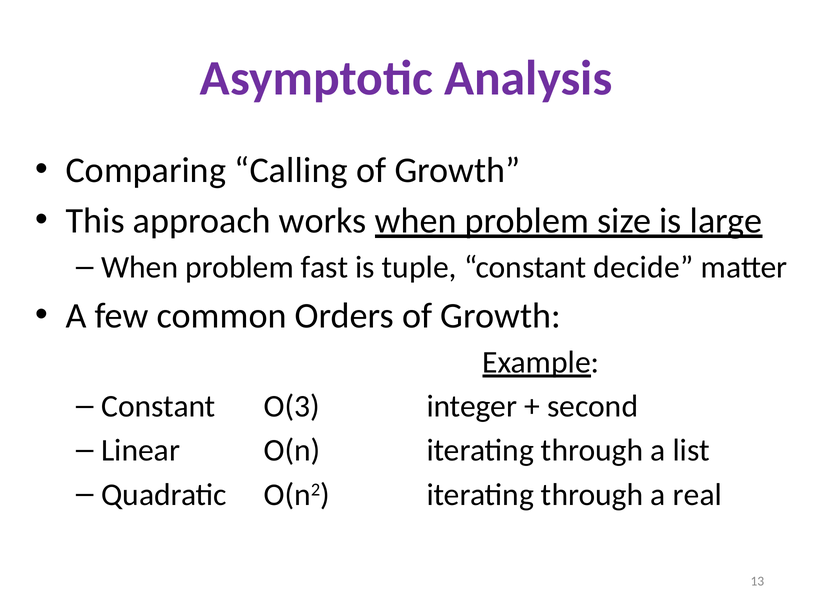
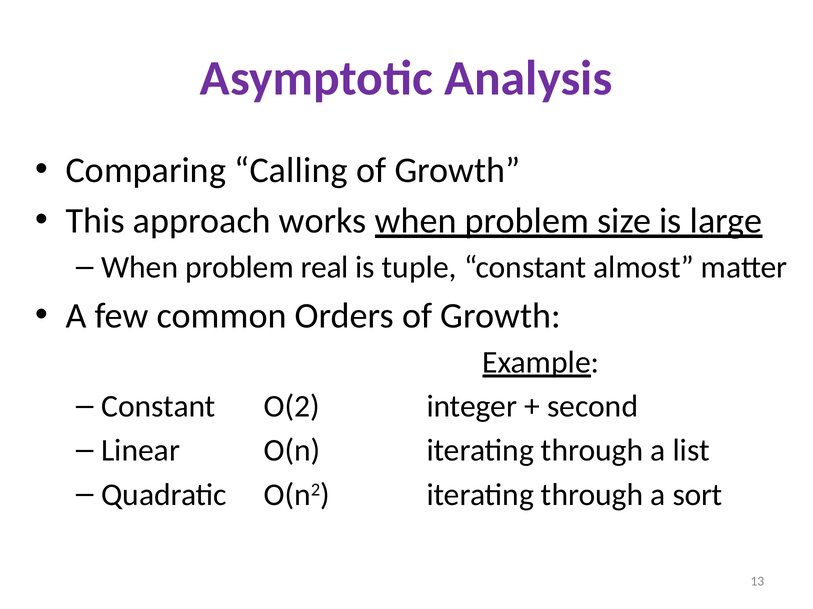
fast: fast -> real (325, 268)
decide: decide -> almost (644, 268)
O(3: O(3 -> O(2 (292, 407)
real: real -> sort (698, 495)
